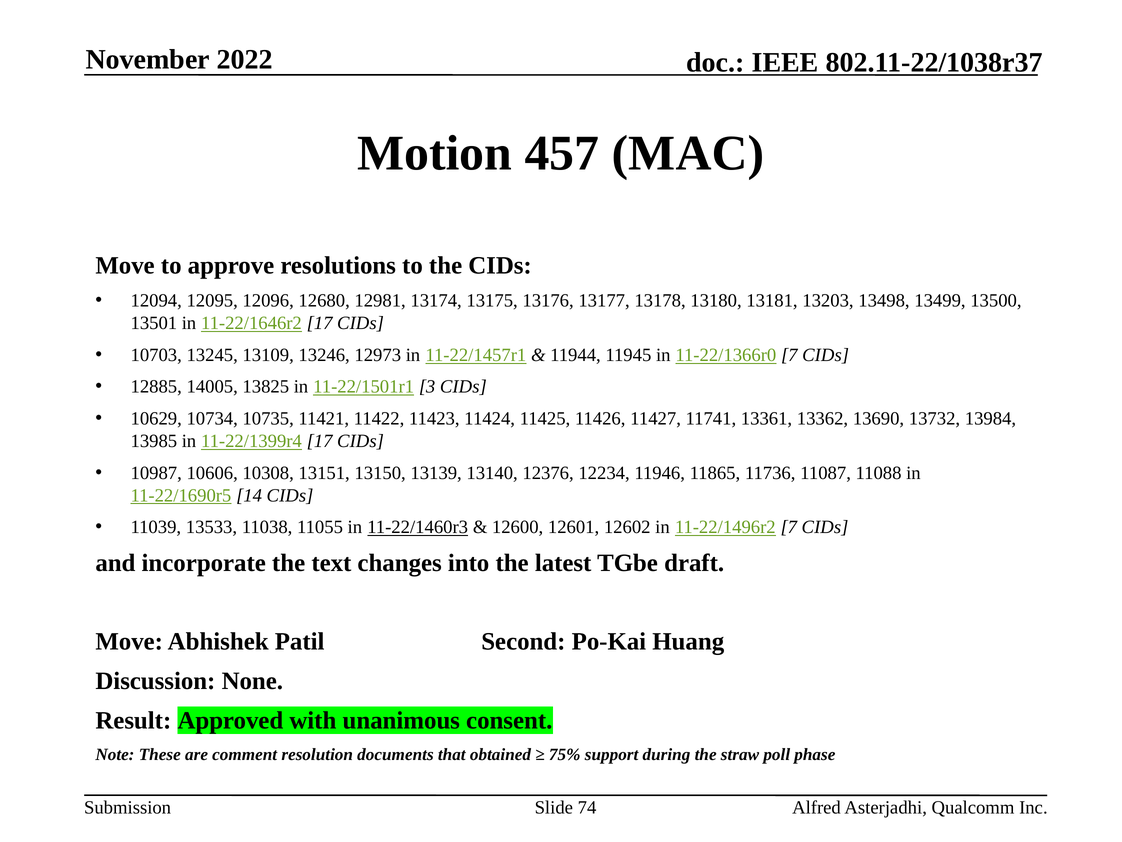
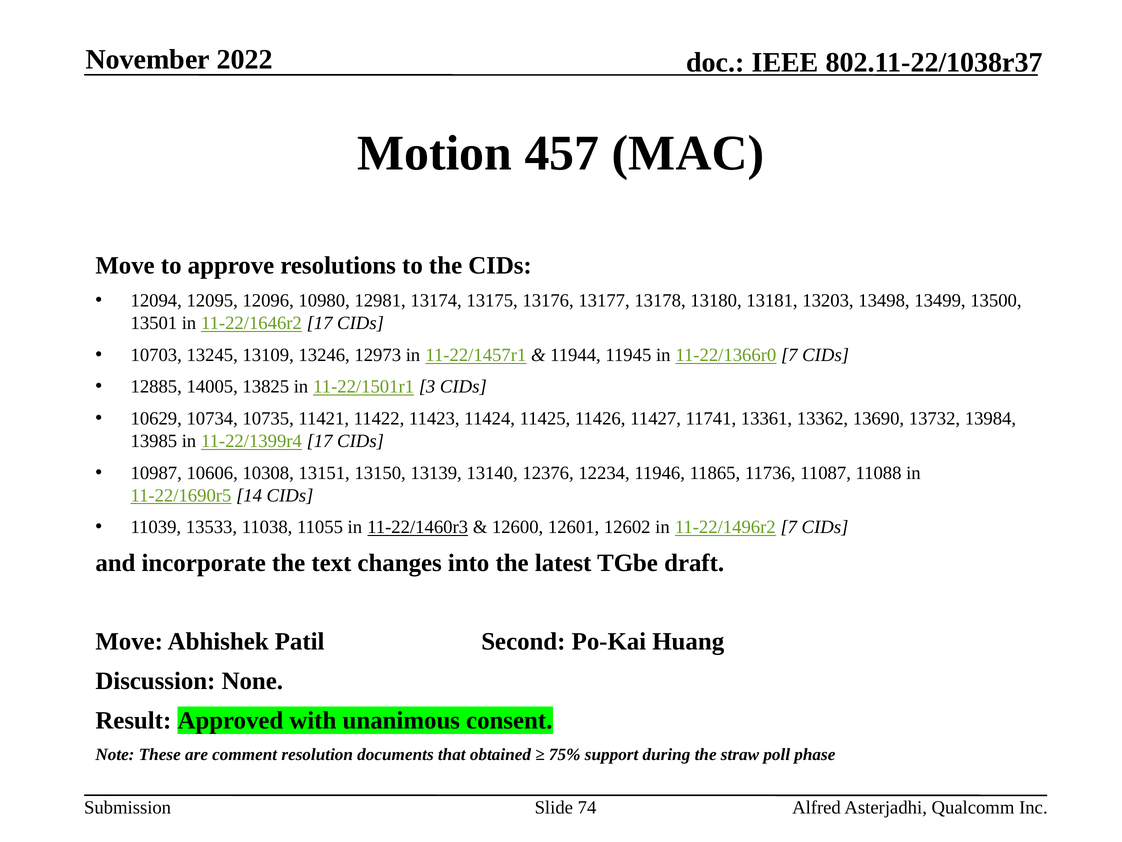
12680: 12680 -> 10980 (324, 301)
